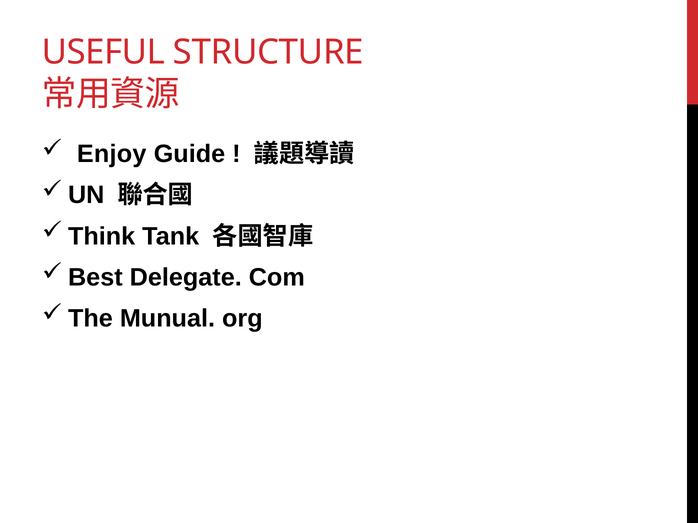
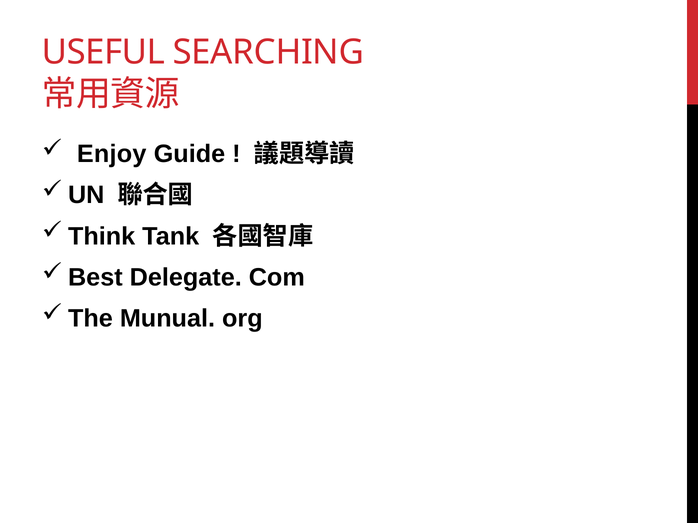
STRUCTURE: STRUCTURE -> SEARCHING (268, 52)
